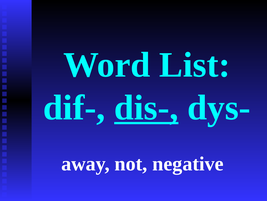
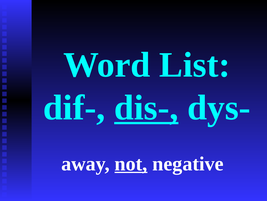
not underline: none -> present (131, 163)
